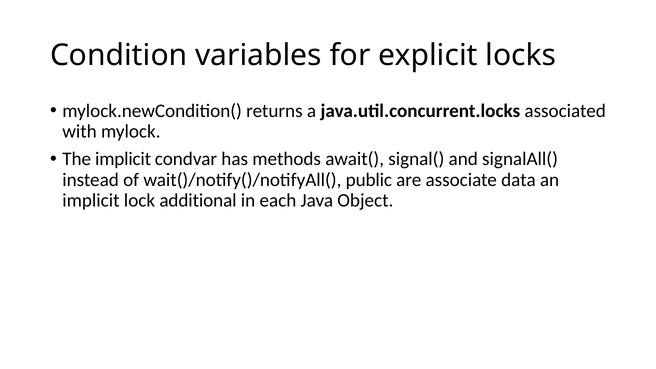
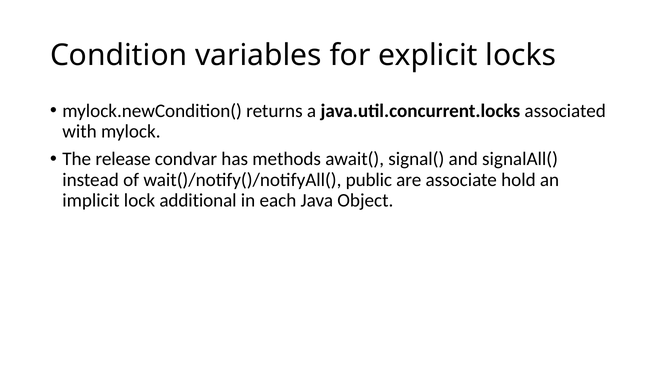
The implicit: implicit -> release (123, 159)
data: data -> hold (518, 180)
